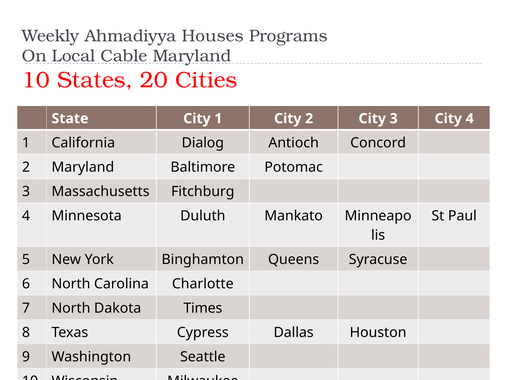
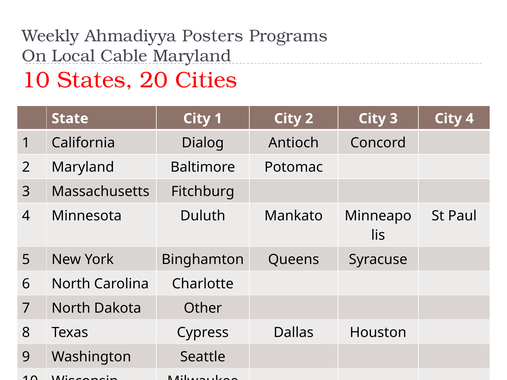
Houses: Houses -> Posters (213, 36)
Times: Times -> Other (203, 308)
